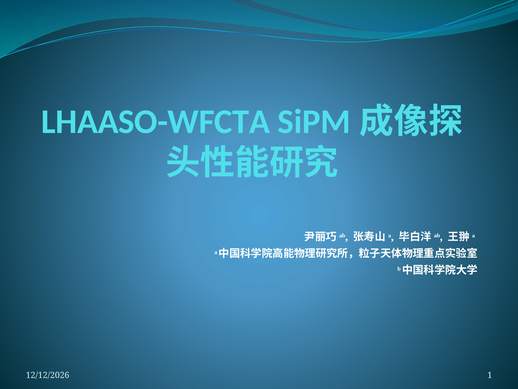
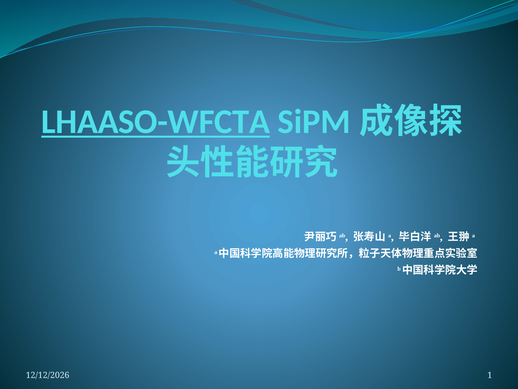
LHAASO-WFCTA underline: none -> present (156, 122)
